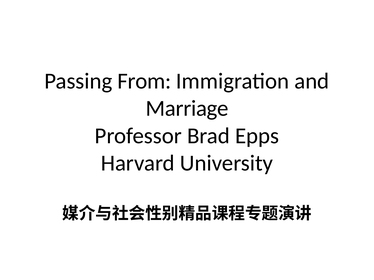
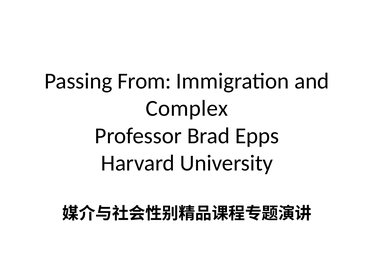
Marriage: Marriage -> Complex (187, 109)
